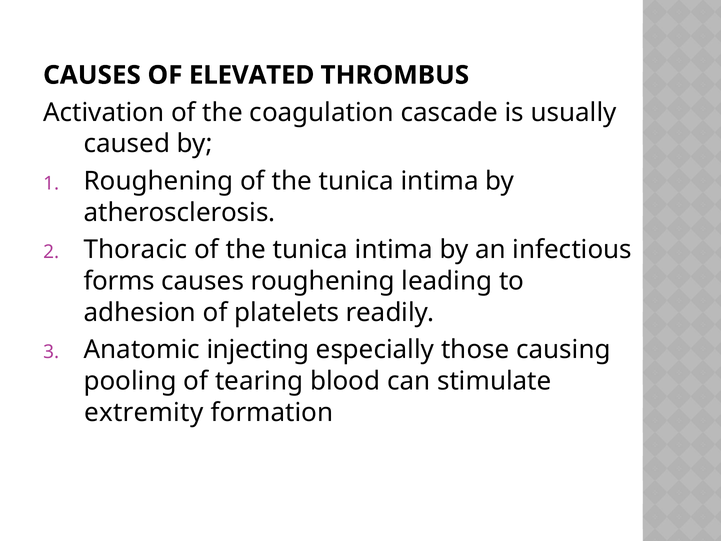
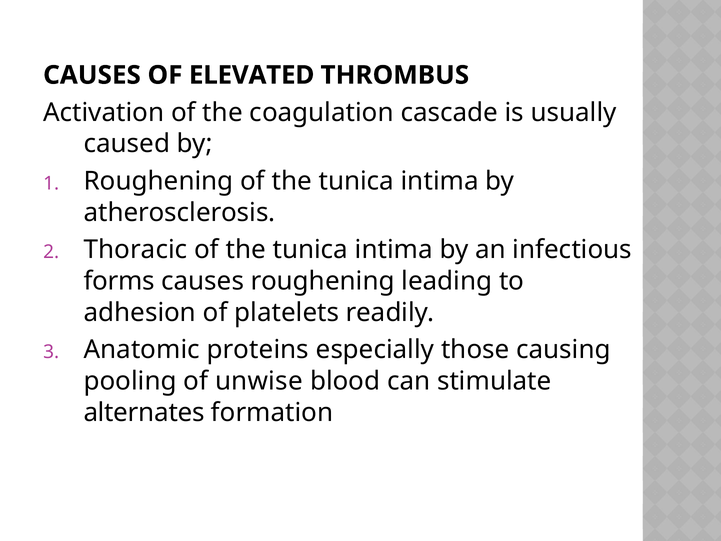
injecting: injecting -> proteins (258, 350)
tearing: tearing -> unwise (259, 381)
extremity: extremity -> alternates (144, 412)
